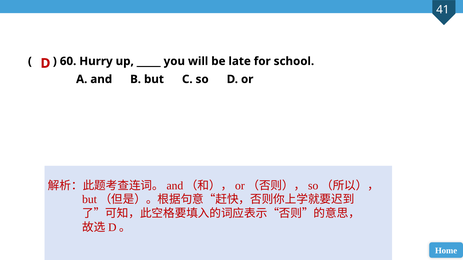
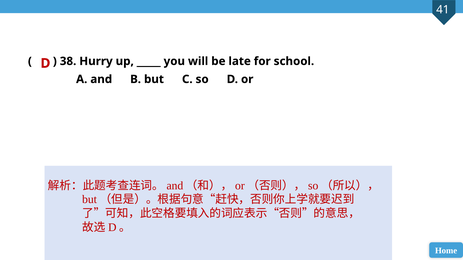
60: 60 -> 38 (68, 61)
